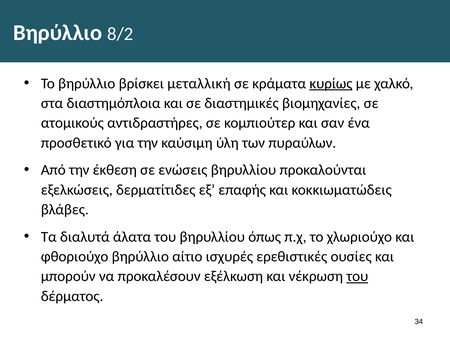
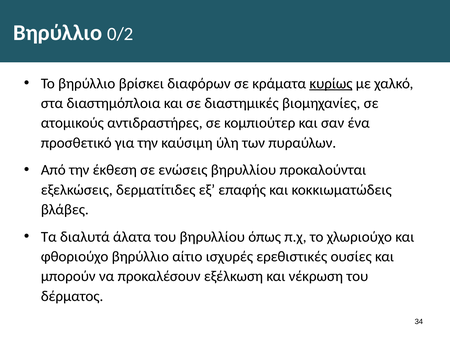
8/2: 8/2 -> 0/2 (120, 34)
μεταλλική: μεταλλική -> διαφόρων (199, 84)
του underline: present -> none (357, 277)
